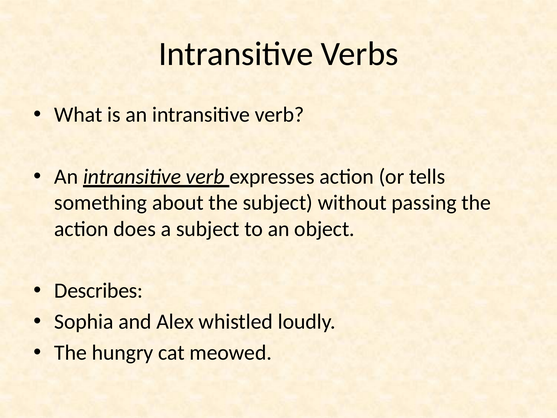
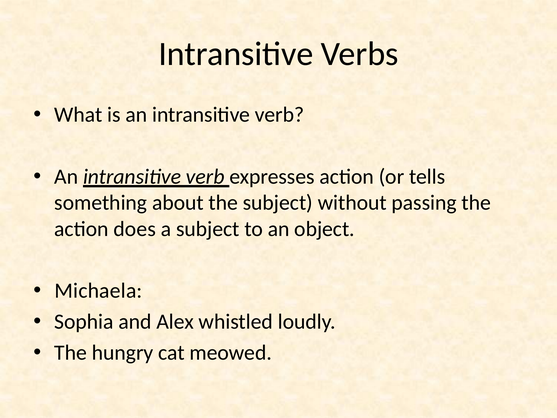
Describes: Describes -> Michaela (98, 291)
